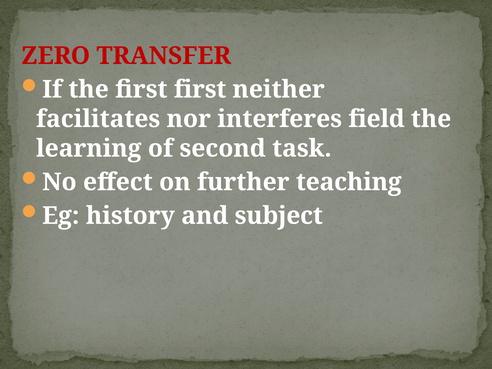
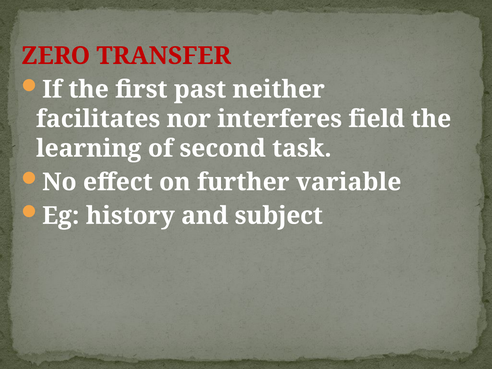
first first: first -> past (200, 89)
teaching: teaching -> variable (349, 182)
